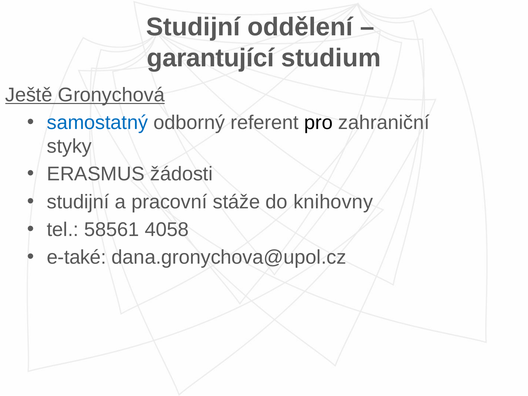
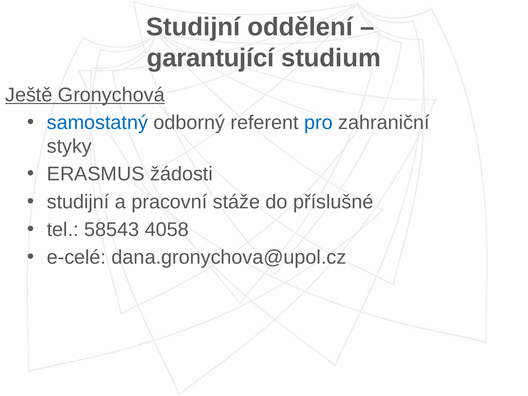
pro colour: black -> blue (318, 123)
knihovny: knihovny -> příslušné (333, 202)
58561: 58561 -> 58543 (112, 230)
e-také: e-také -> e-celé (76, 257)
